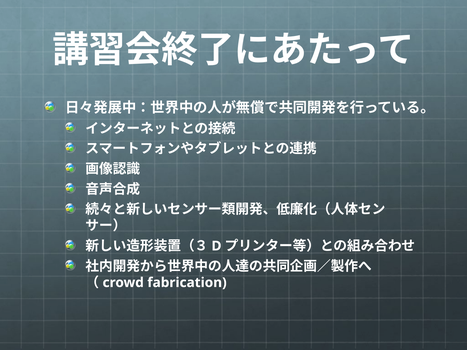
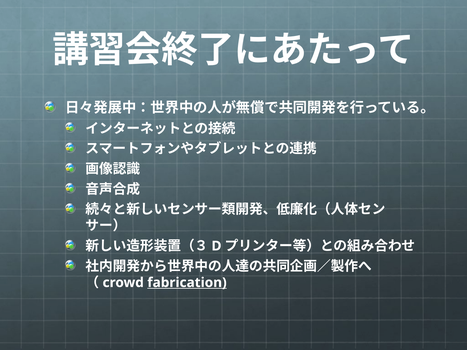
fabrication underline: none -> present (187, 283)
